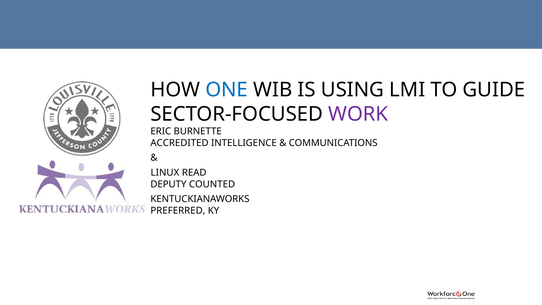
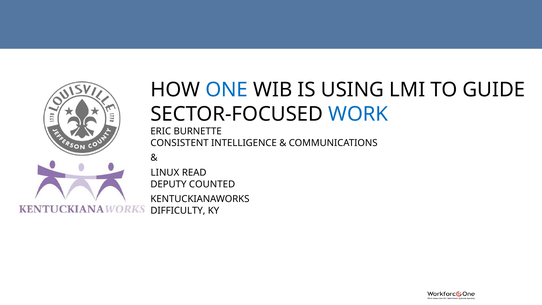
WORK colour: purple -> blue (358, 114)
ACCREDITED: ACCREDITED -> CONSISTENT (180, 143)
PREFERRED: PREFERRED -> DIFFICULTY (178, 211)
